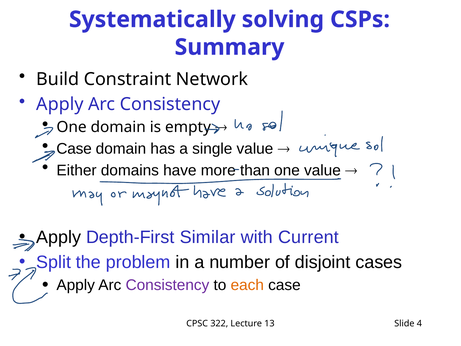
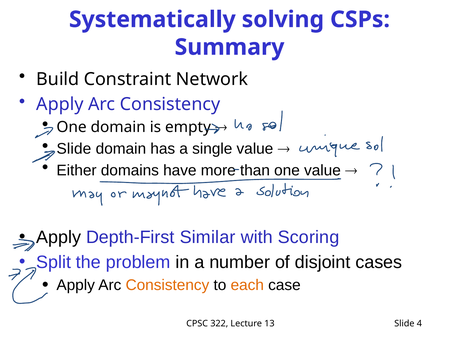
Case: Case -> Slide (74, 149)
Current: Current -> Scoring (309, 237)
Consistency colour: purple -> orange (167, 285)
